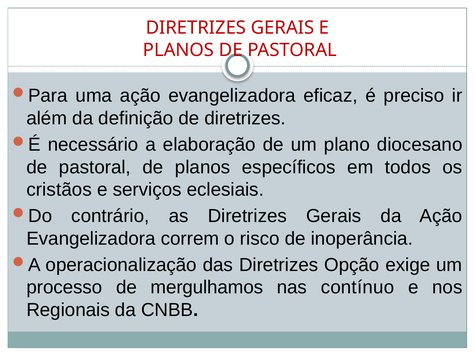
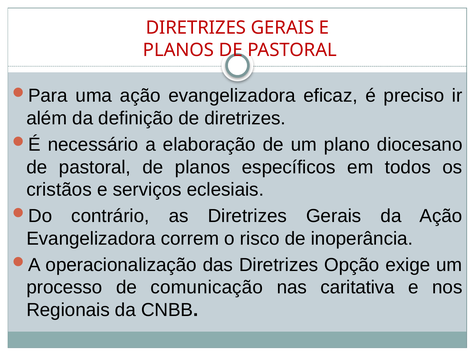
mergulhamos: mergulhamos -> comunicação (207, 288)
contínuo: contínuo -> caritativa (358, 288)
